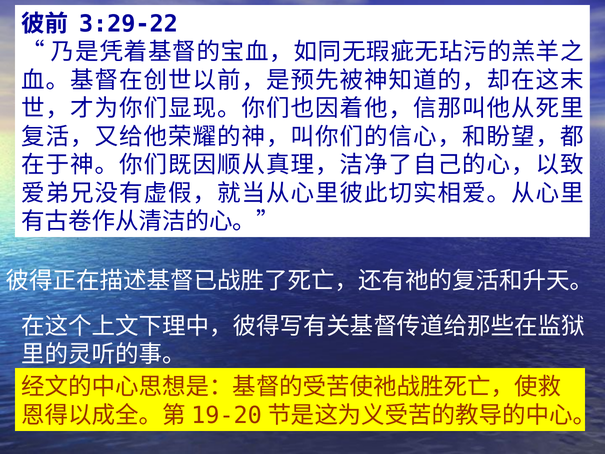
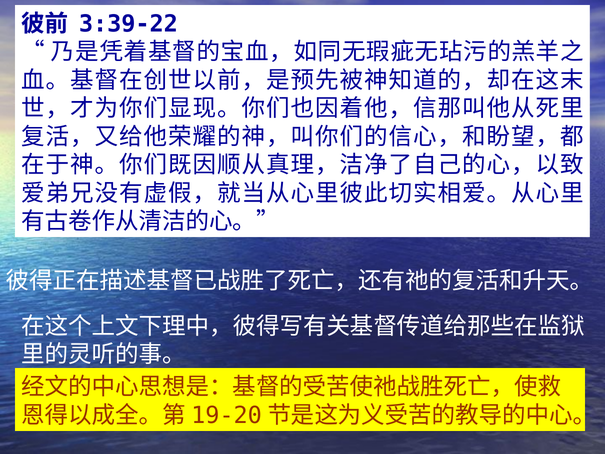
3:29-22: 3:29-22 -> 3:39-22 (128, 24)
